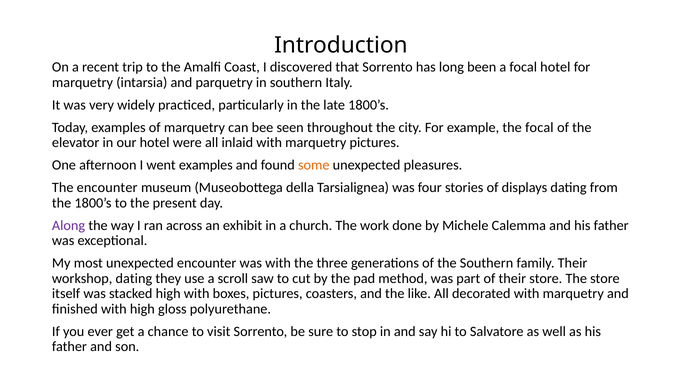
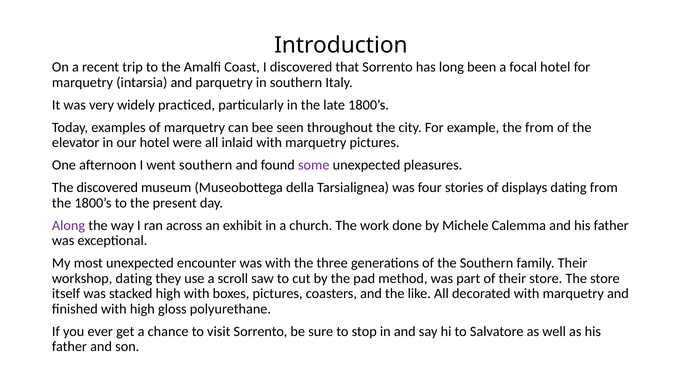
the focal: focal -> from (539, 128)
went examples: examples -> southern (206, 165)
some colour: orange -> purple (314, 165)
The encounter: encounter -> discovered (107, 188)
